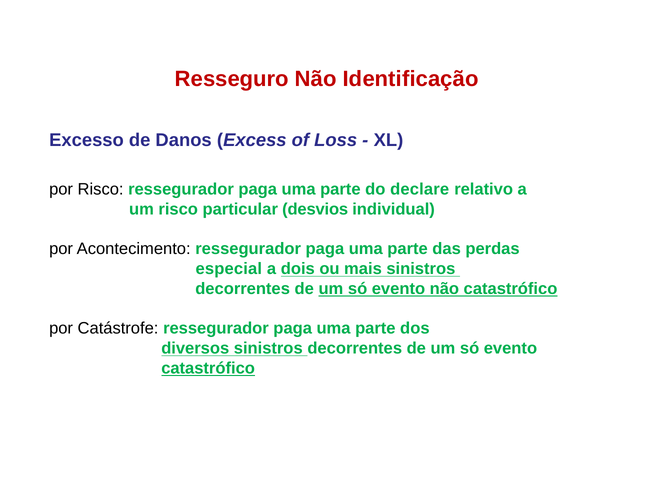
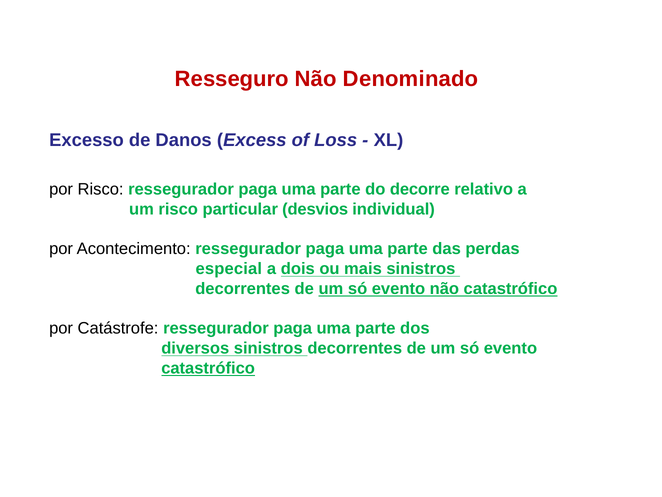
Identificação: Identificação -> Denominado (411, 79)
declare: declare -> decorre (420, 189)
